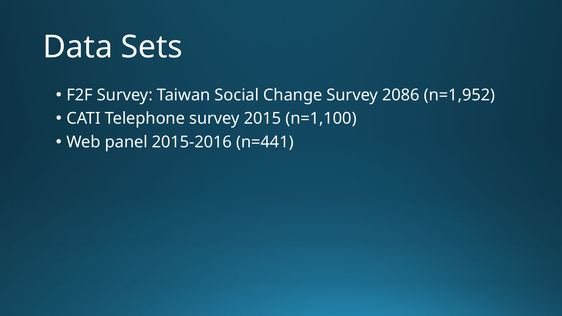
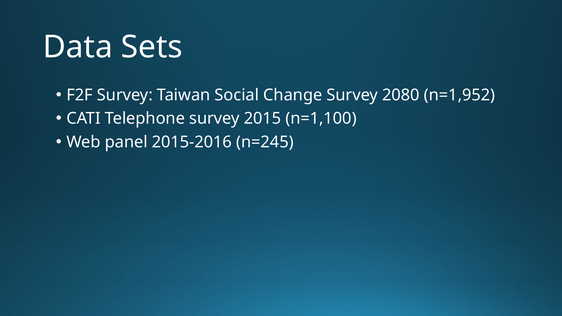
2086: 2086 -> 2080 (401, 95)
n=441: n=441 -> n=245 (265, 142)
